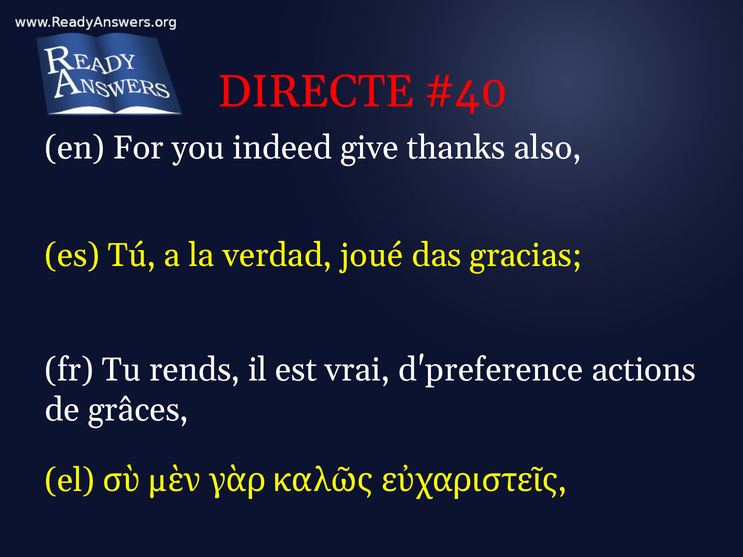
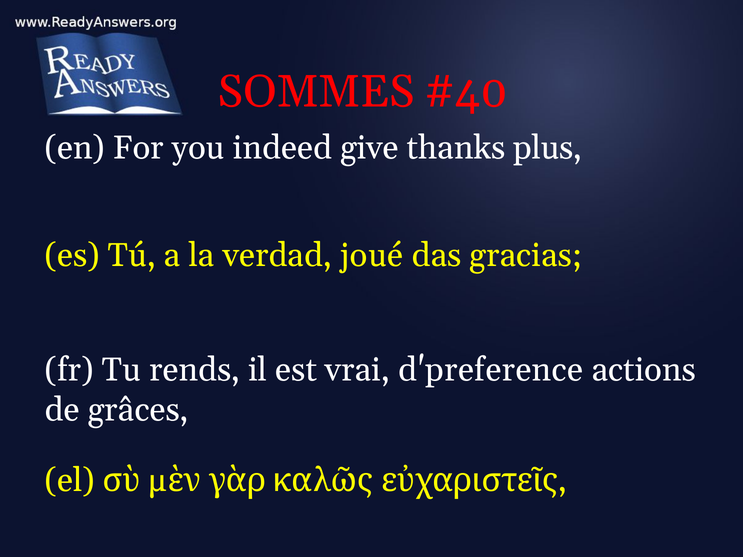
DIRECTE: DIRECTE -> SOMMES (316, 92)
also: also -> plus (548, 148)
